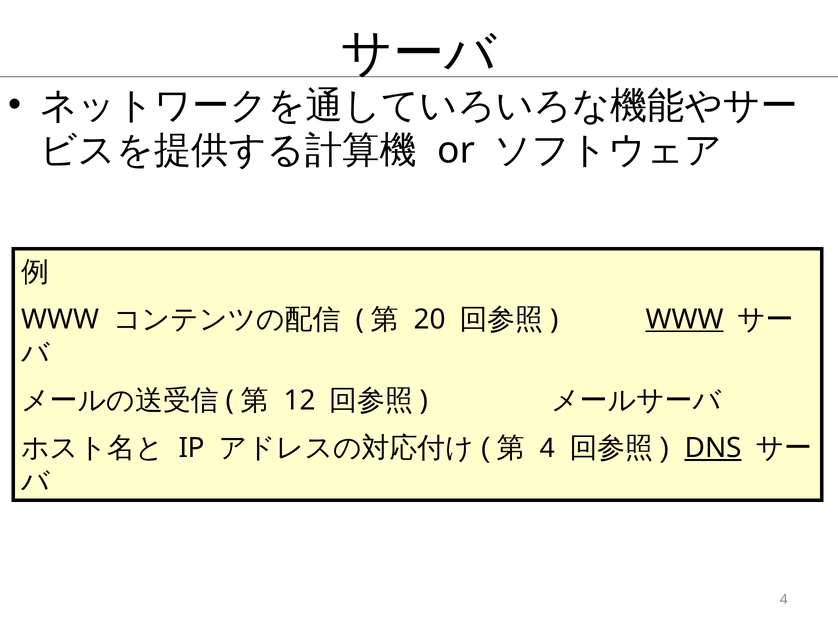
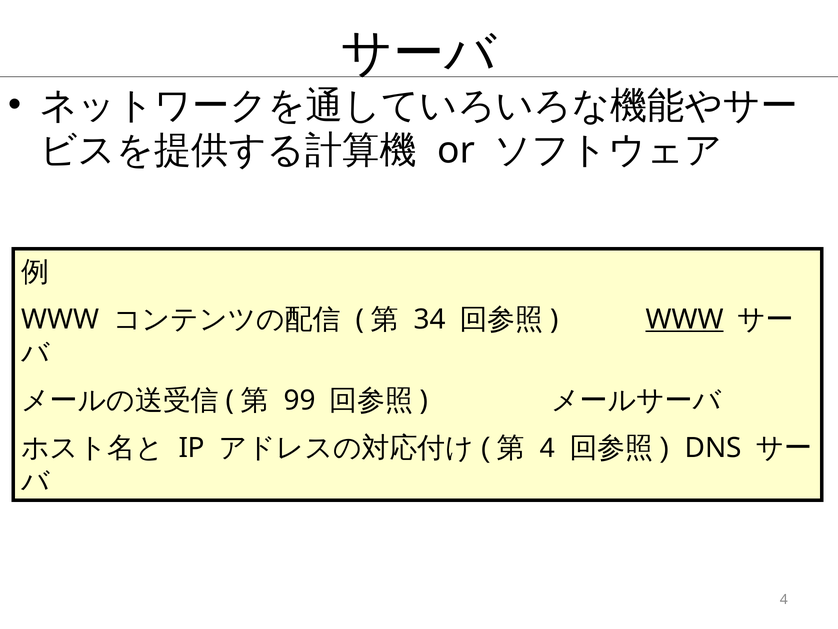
20: 20 -> 34 (430, 319)
12: 12 -> 99 (300, 400)
DNS underline: present -> none (713, 448)
